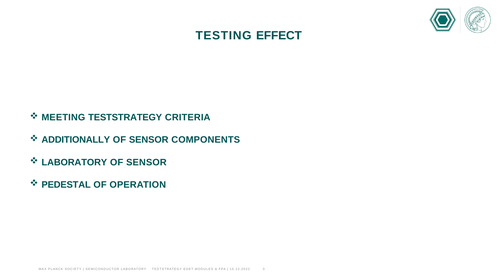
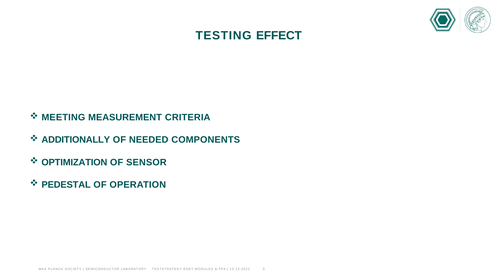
MEETING TESTSTRATEGY: TESTSTRATEGY -> MEASUREMENT (125, 118)
SENSOR: SENSOR -> NEEDED (149, 140)
LABORATORY: LABORATORY -> OPTIMIZATION (74, 162)
